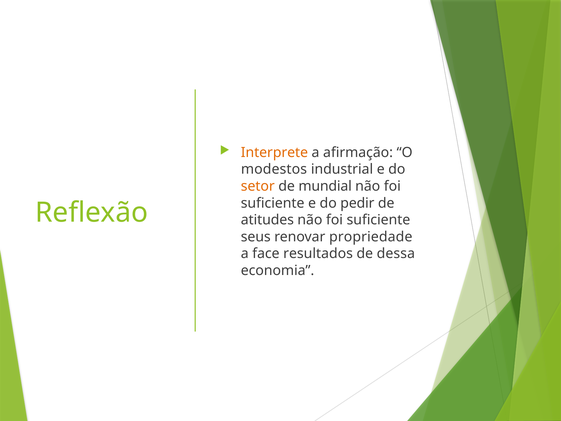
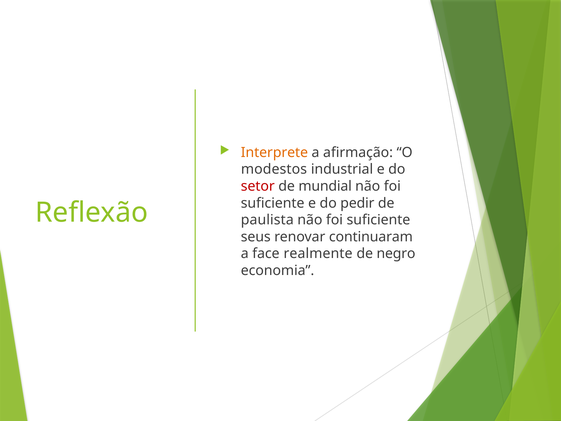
setor colour: orange -> red (258, 186)
atitudes: atitudes -> paulista (267, 220)
propriedade: propriedade -> continuaram (371, 237)
resultados: resultados -> realmente (318, 253)
dessa: dessa -> negro (396, 253)
